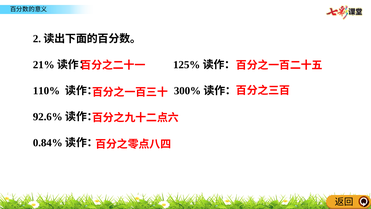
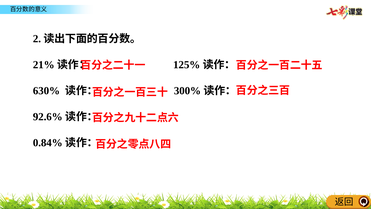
110%: 110% -> 630% (46, 91)
